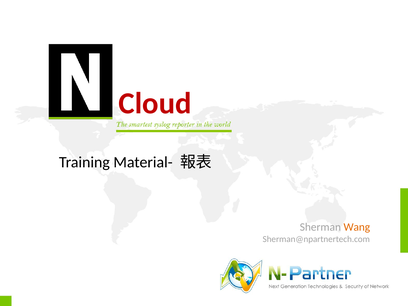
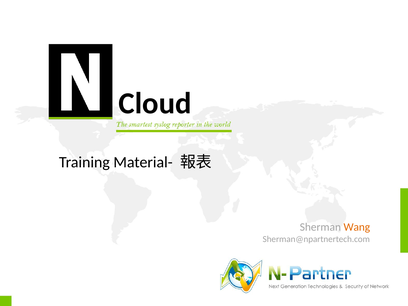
Cloud colour: red -> black (155, 103)
